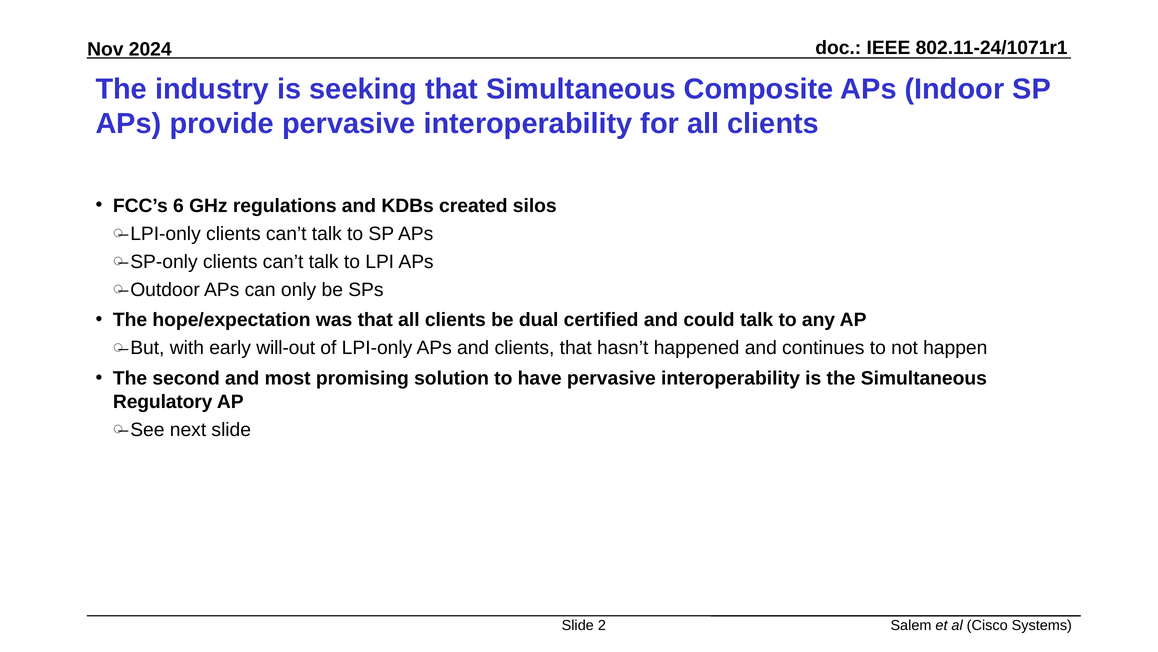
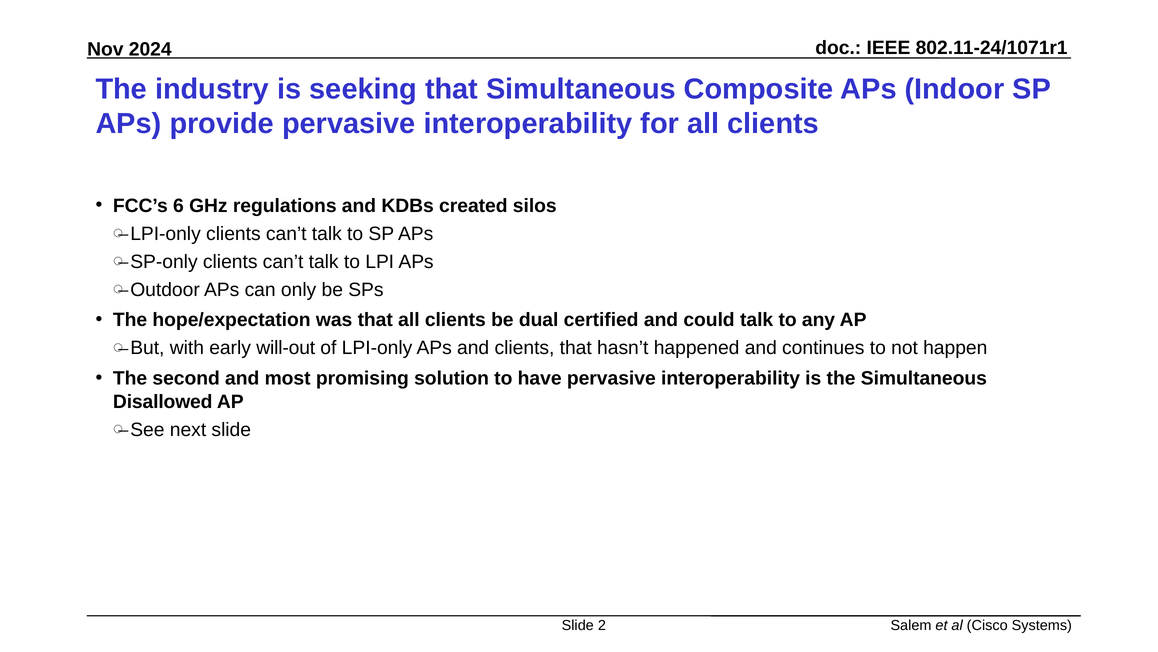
Regulatory: Regulatory -> Disallowed (163, 401)
